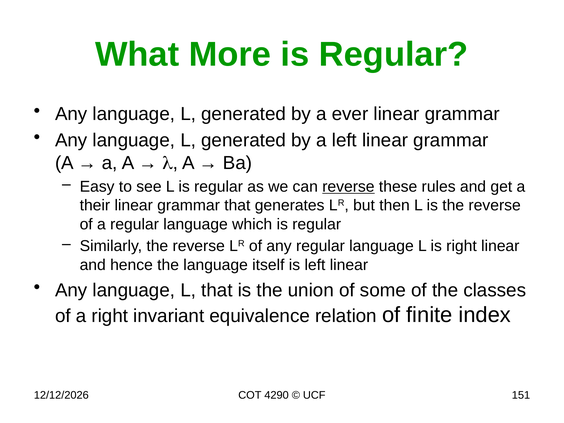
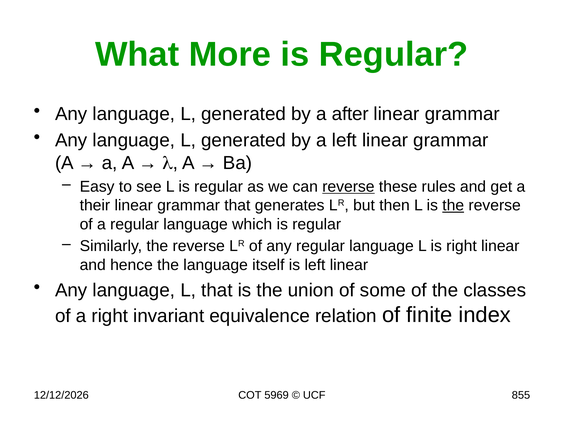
ever: ever -> after (350, 114)
the underline: none -> present (453, 205)
4290: 4290 -> 5969 (277, 395)
151: 151 -> 855 (521, 395)
